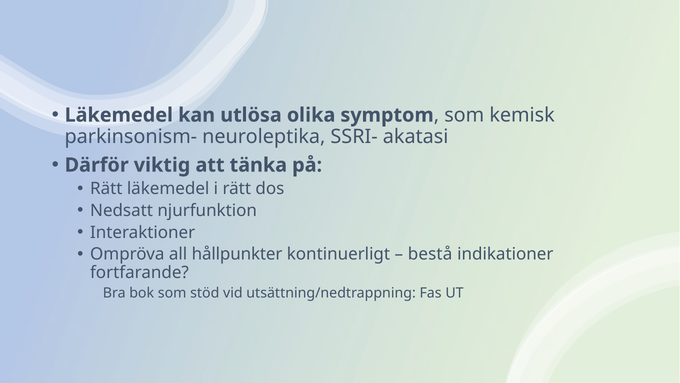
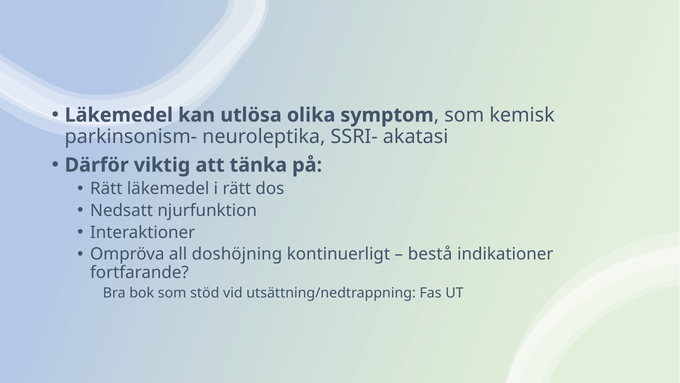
hållpunkter: hållpunkter -> doshöjning (237, 254)
